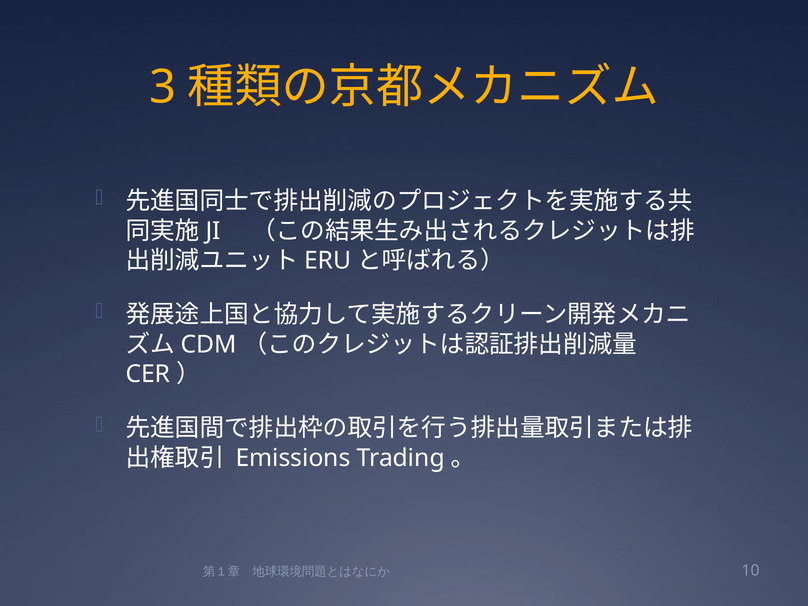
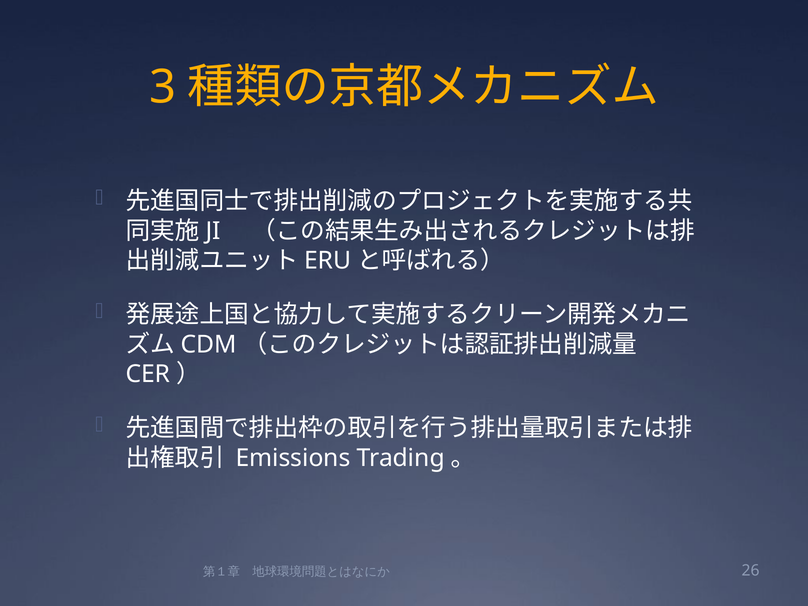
10: 10 -> 26 (751, 570)
